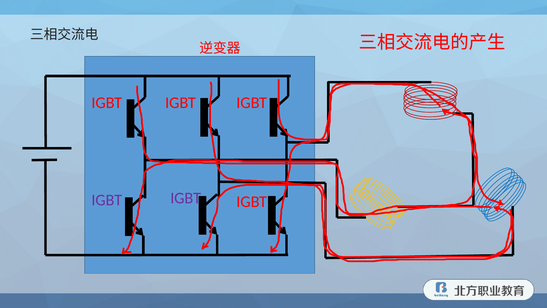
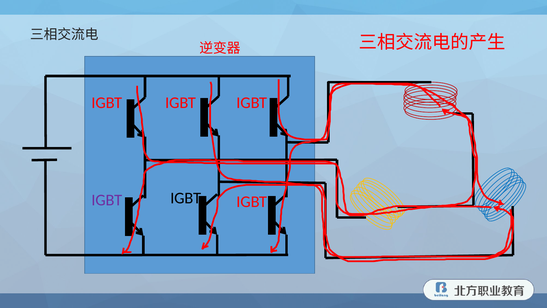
IGBT colour: purple -> black (186, 198)
